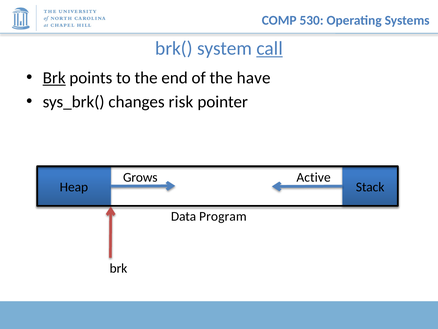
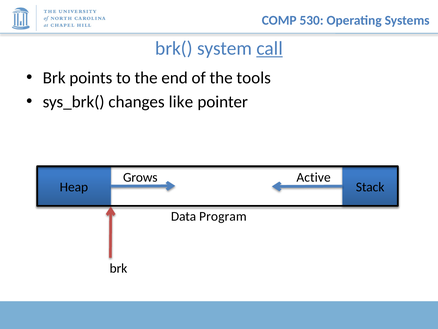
Brk underline: present -> none (54, 78)
have: have -> tools (254, 78)
risk: risk -> like (181, 102)
